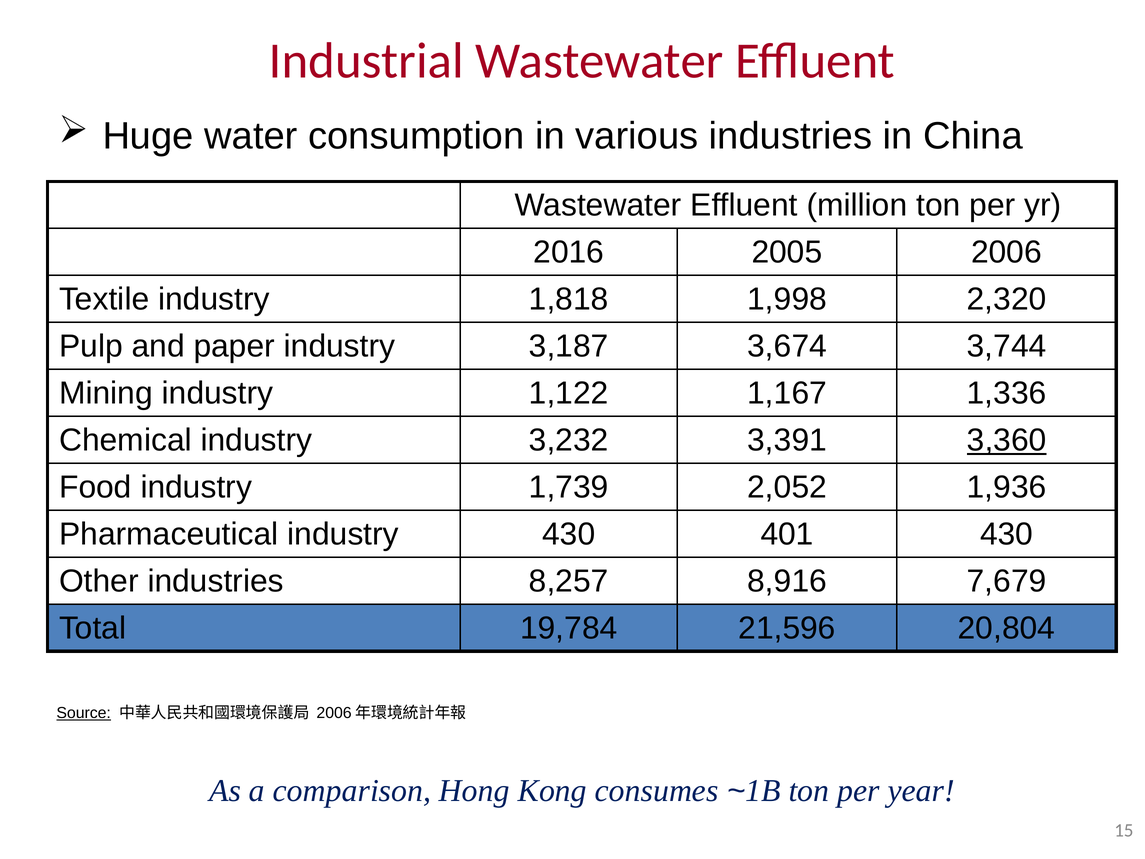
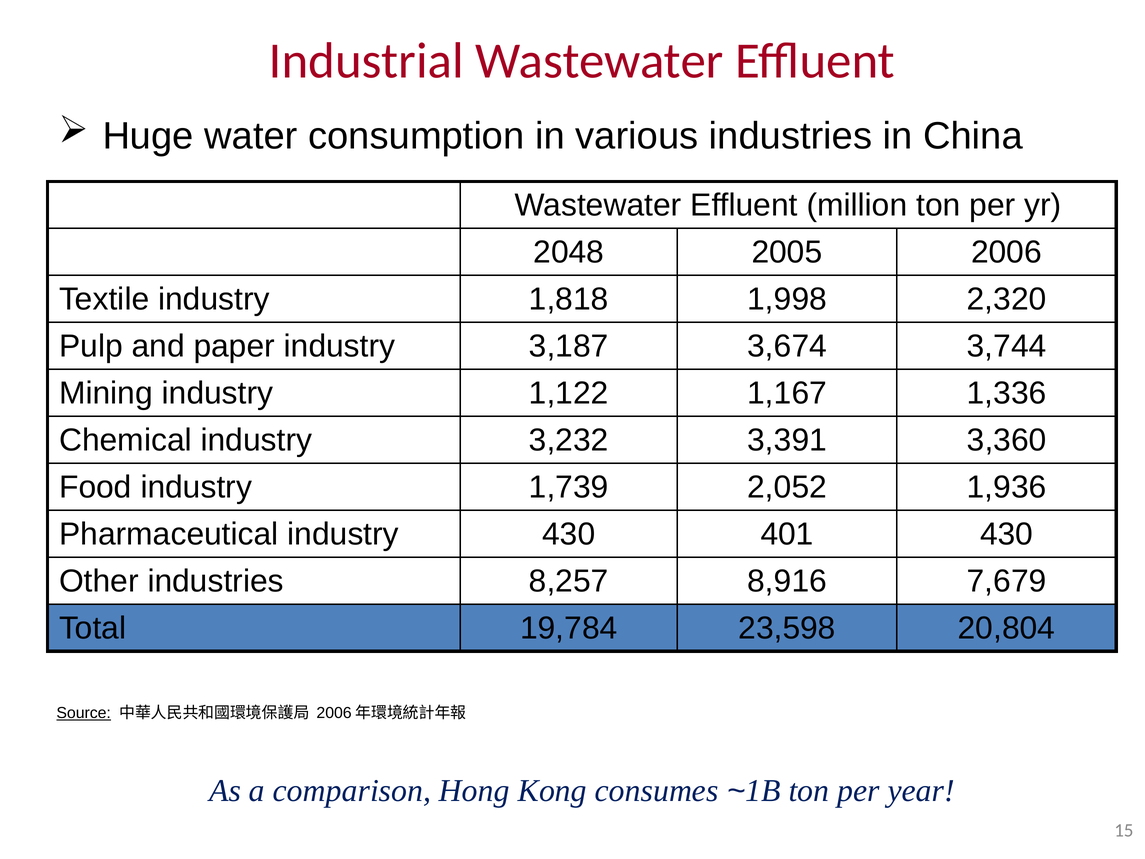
2016: 2016 -> 2048 (569, 252)
3,360 underline: present -> none (1007, 440)
21,596: 21,596 -> 23,598 (787, 628)
